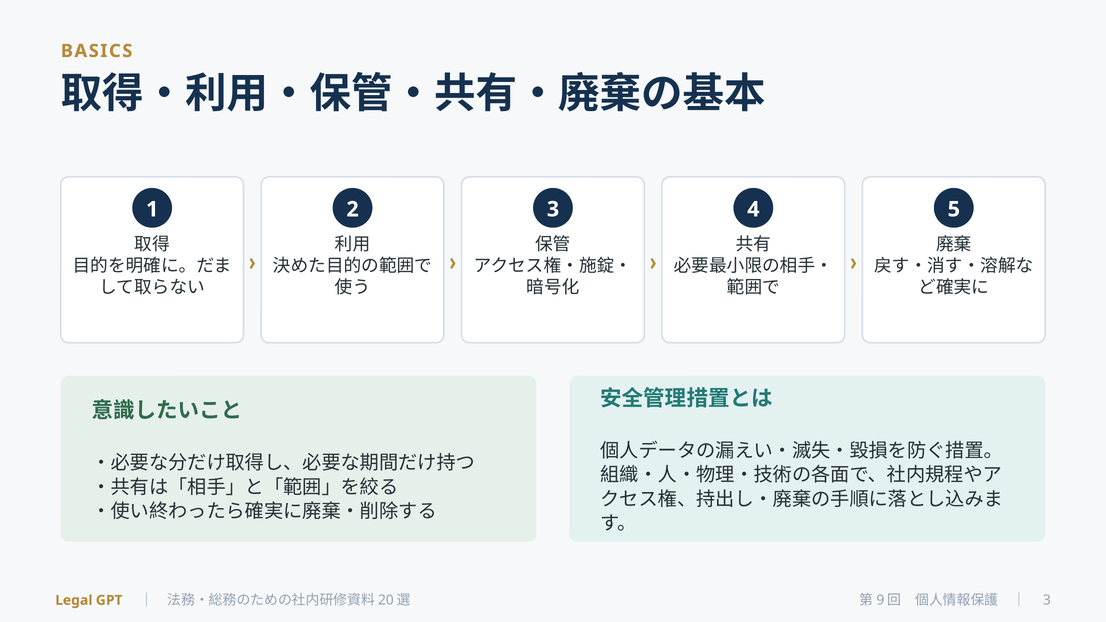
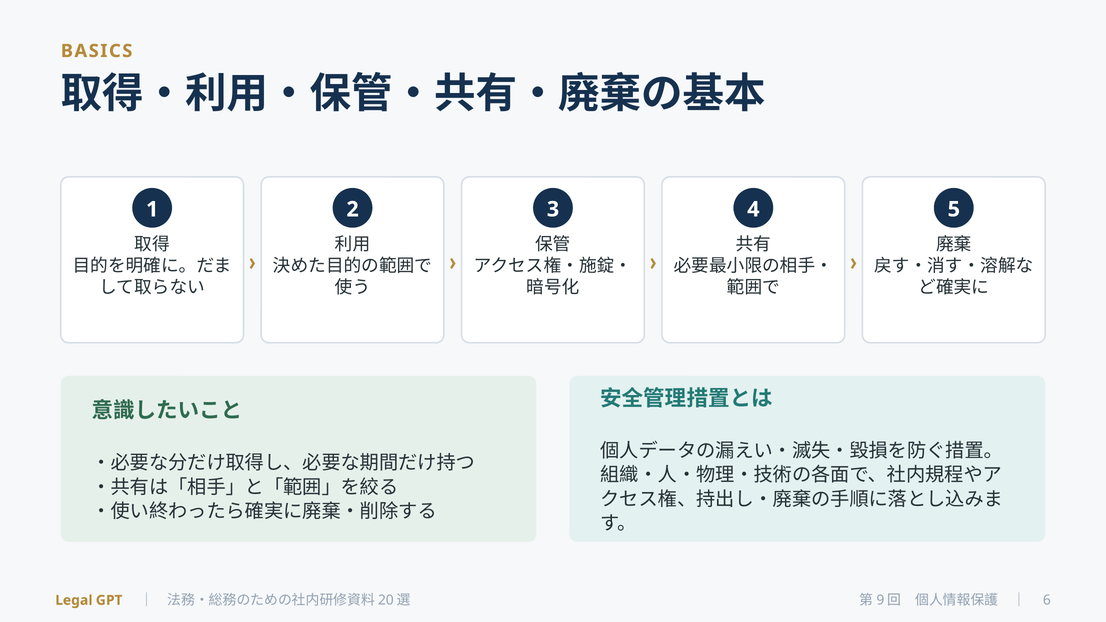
3: 3 -> 6 (1047, 600)
